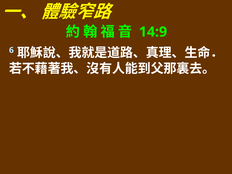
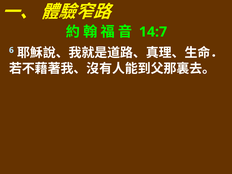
14:9: 14:9 -> 14:7 (153, 32)
